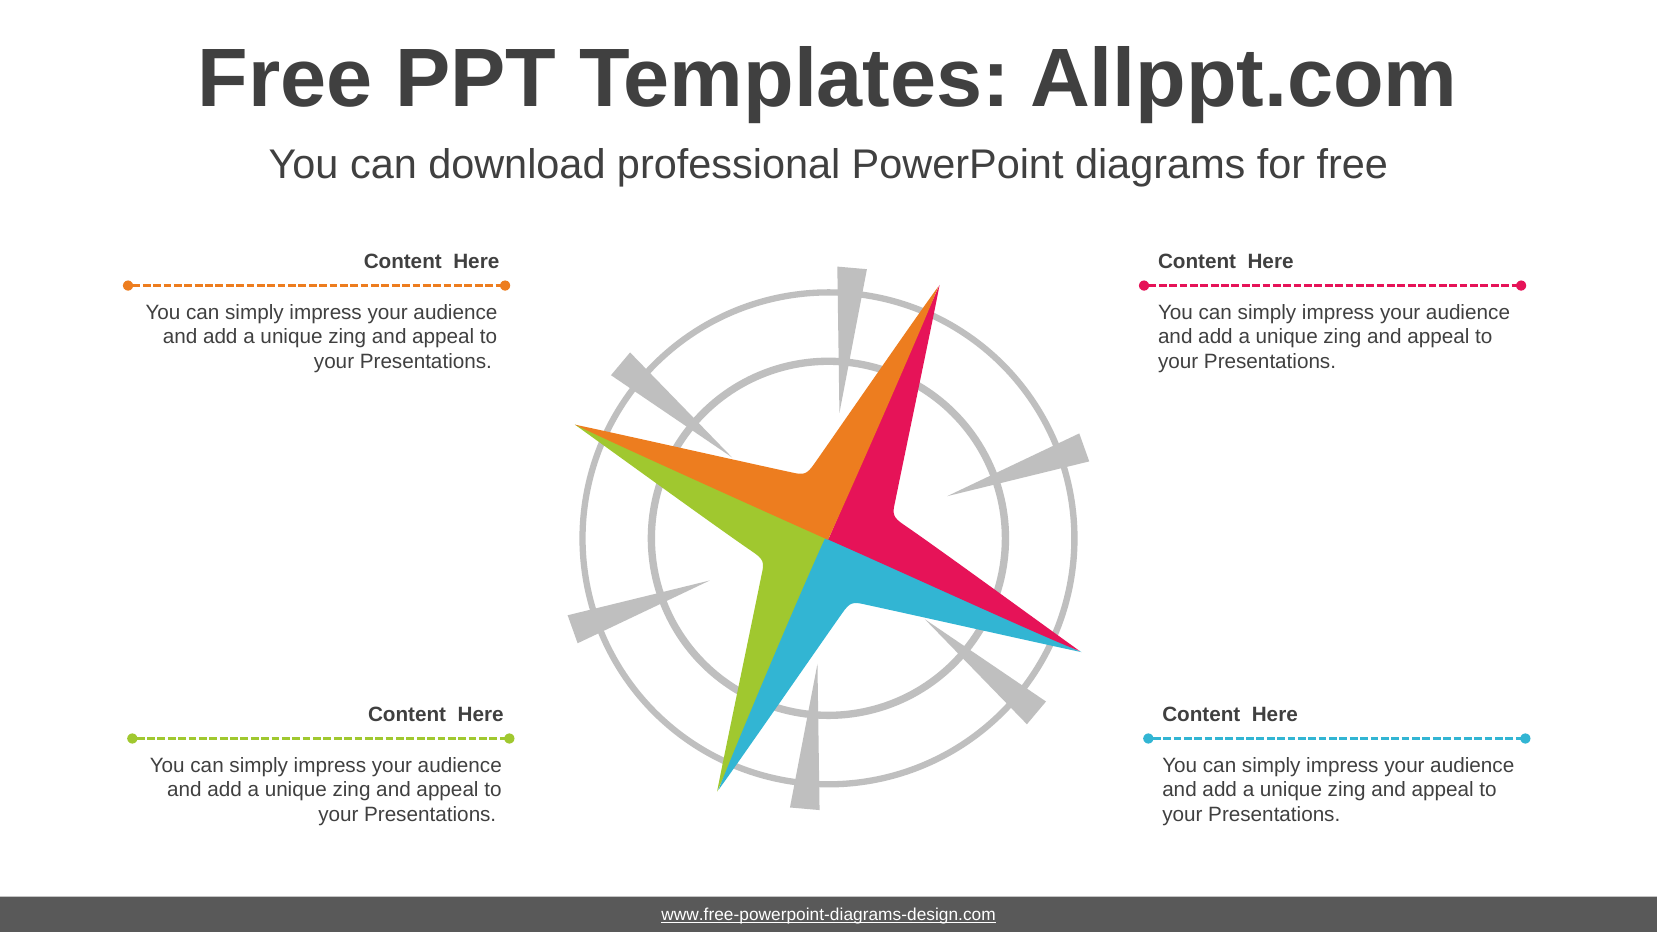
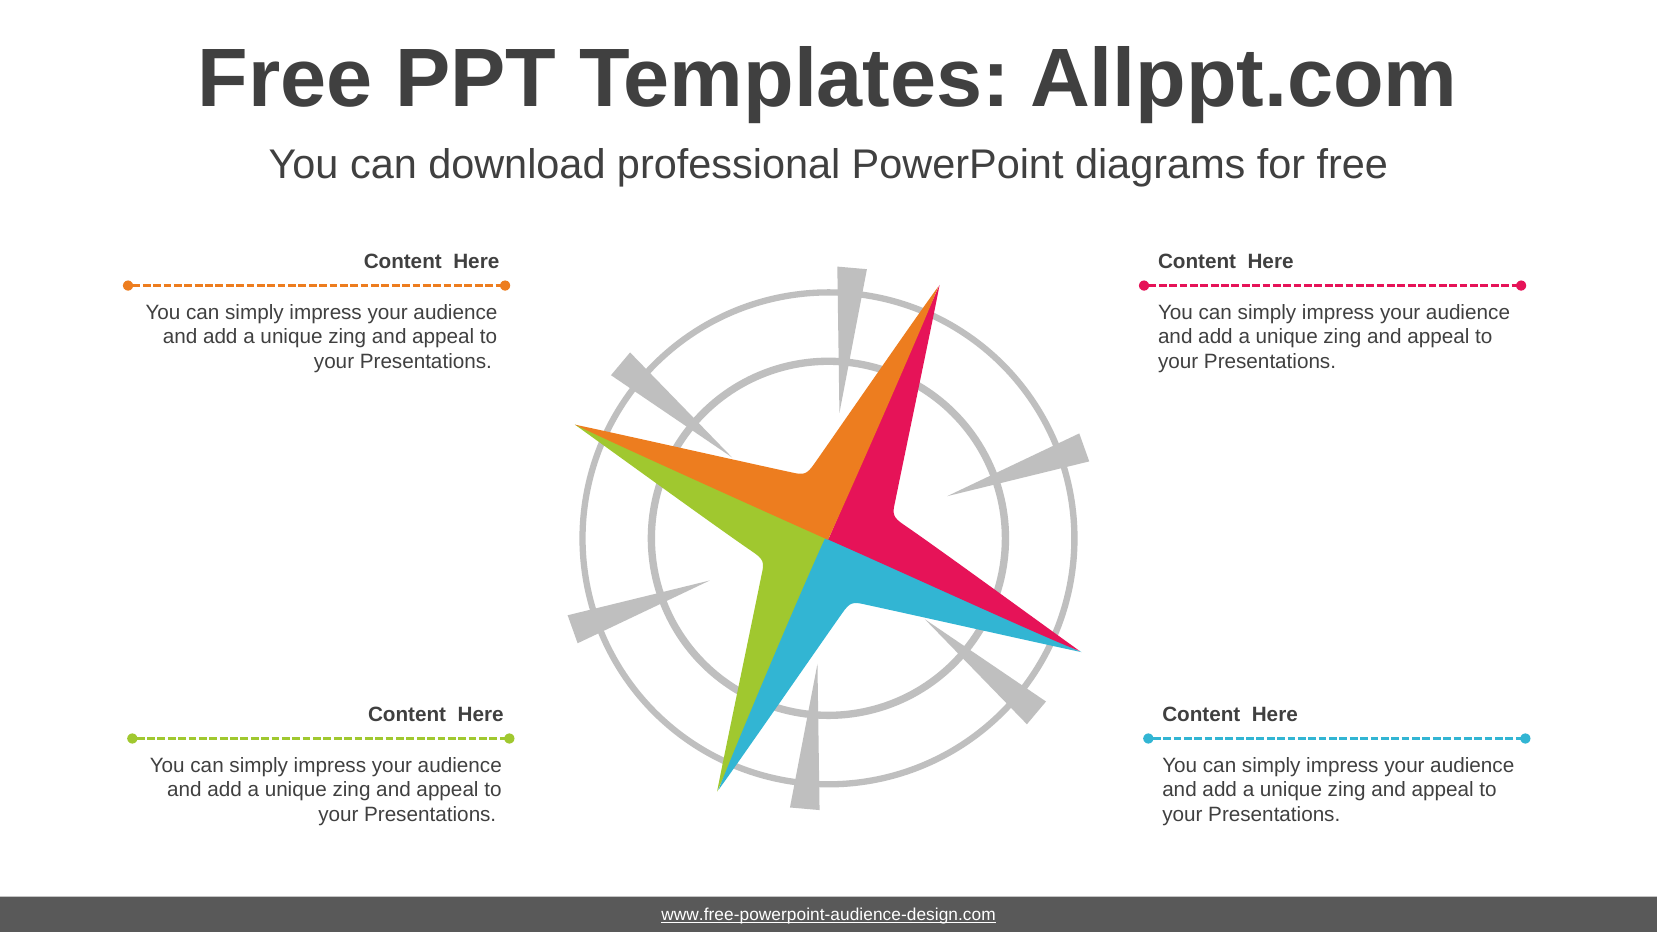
www.free-powerpoint-diagrams-design.com: www.free-powerpoint-diagrams-design.com -> www.free-powerpoint-audience-design.com (829, 915)
